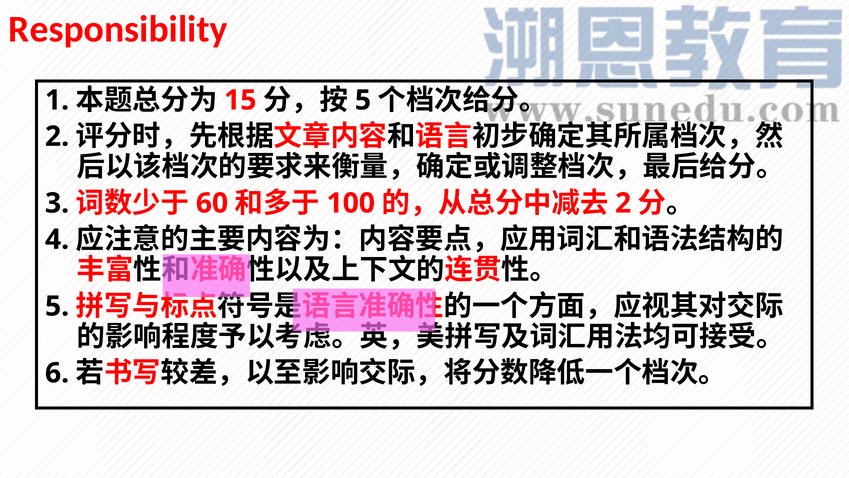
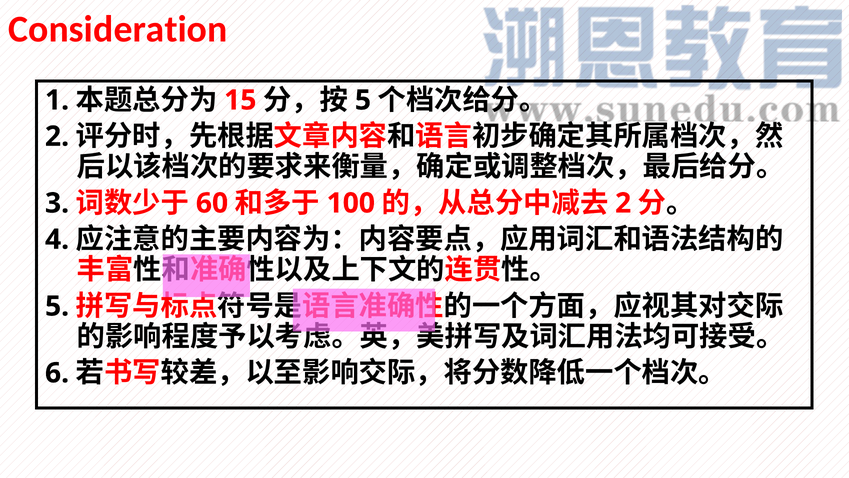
Responsibility: Responsibility -> Consideration (118, 29)
